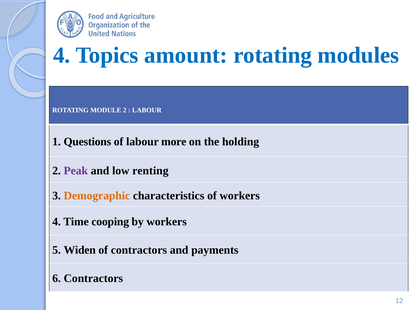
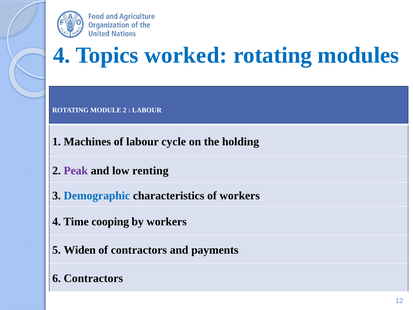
amount: amount -> worked (186, 55)
Questions: Questions -> Machines (87, 141)
more: more -> cycle (174, 141)
Demographic colour: orange -> blue (97, 195)
